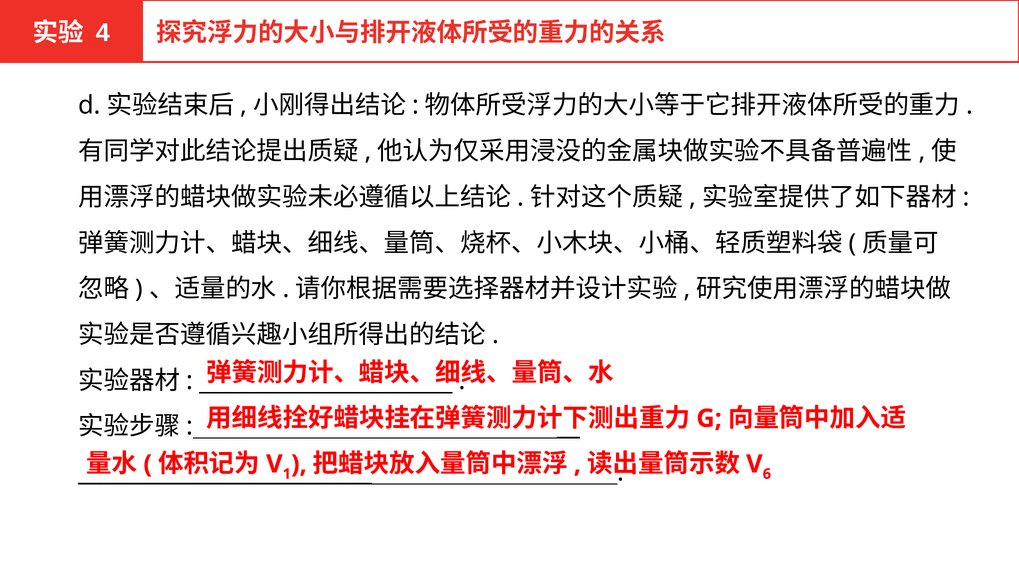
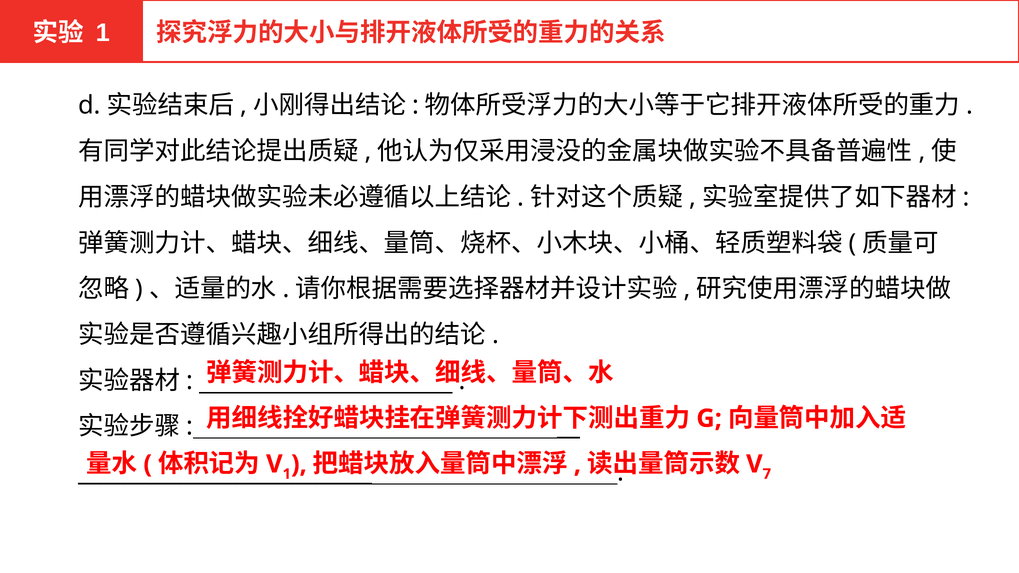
4: 4 -> 1 (103, 33)
6: 6 -> 7 (767, 474)
